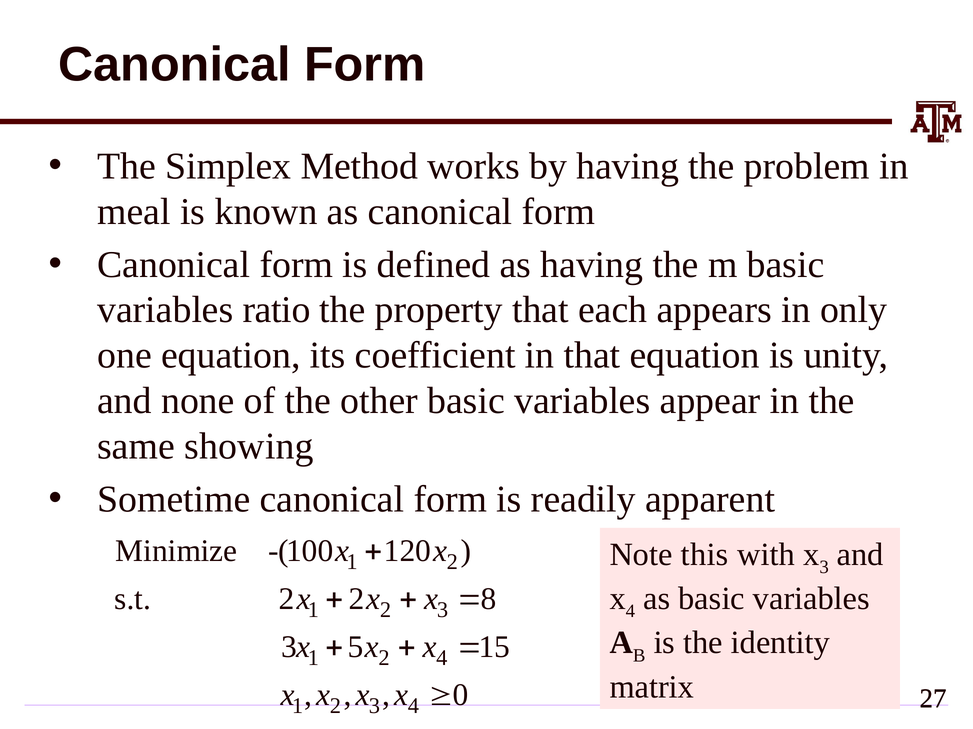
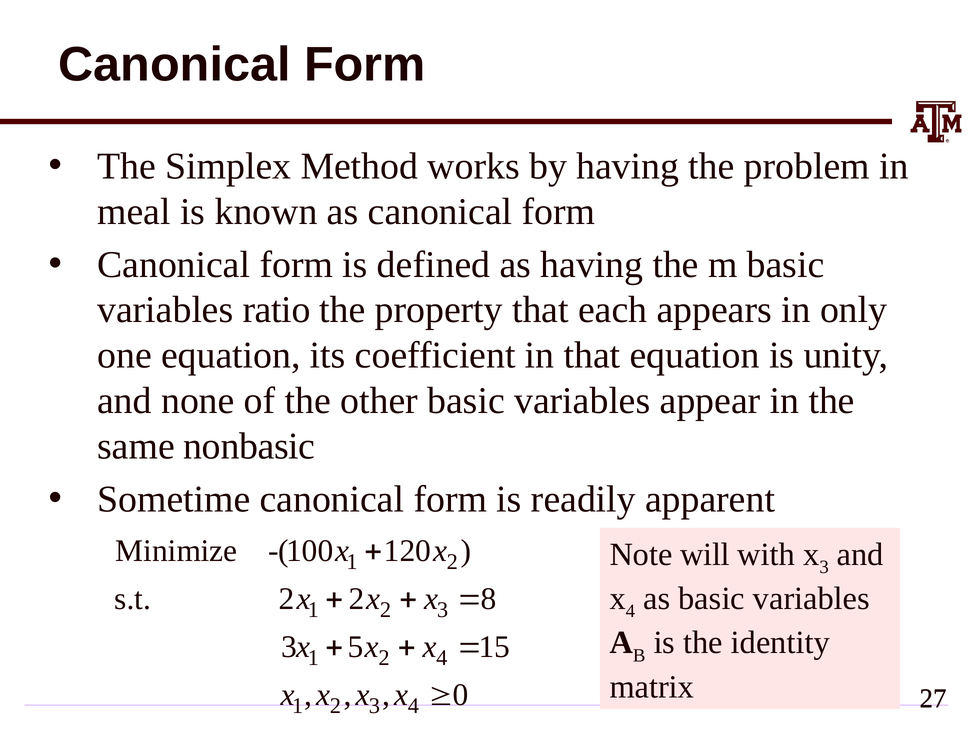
showing: showing -> nonbasic (249, 447)
this: this -> will (705, 555)
